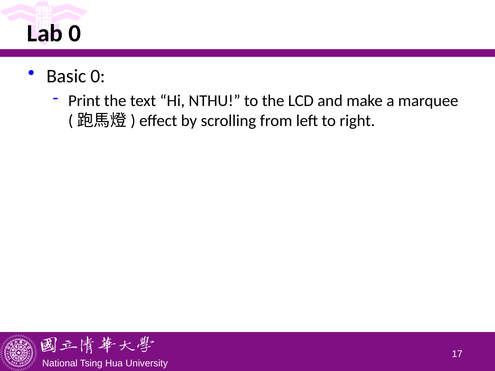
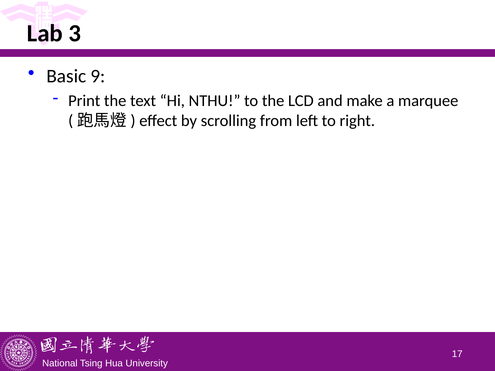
Lab 0: 0 -> 3 (75, 33)
Basic 0: 0 -> 9 (98, 76)
